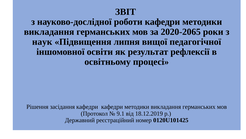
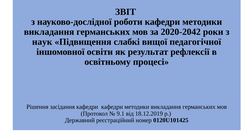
2020-2065: 2020-2065 -> 2020-2042 (181, 32)
липня: липня -> слабкі (127, 42)
